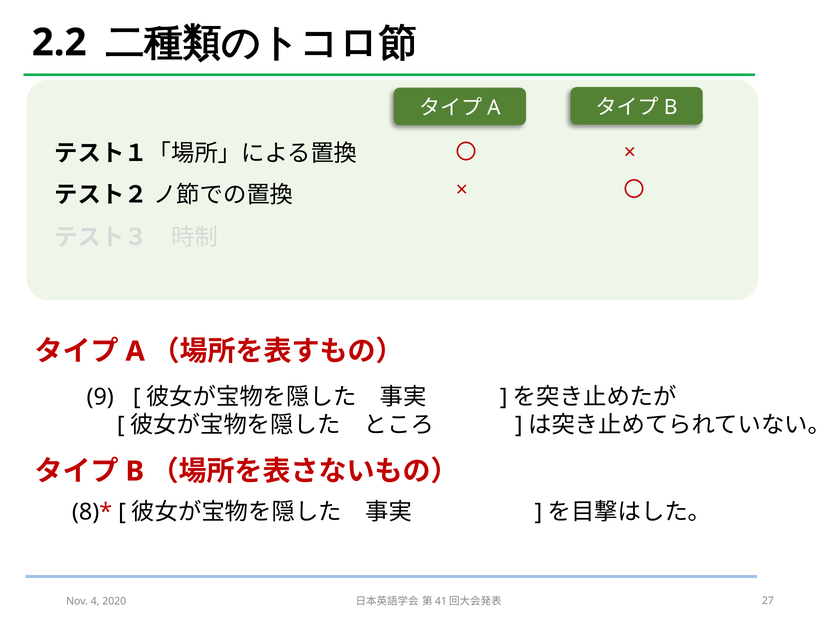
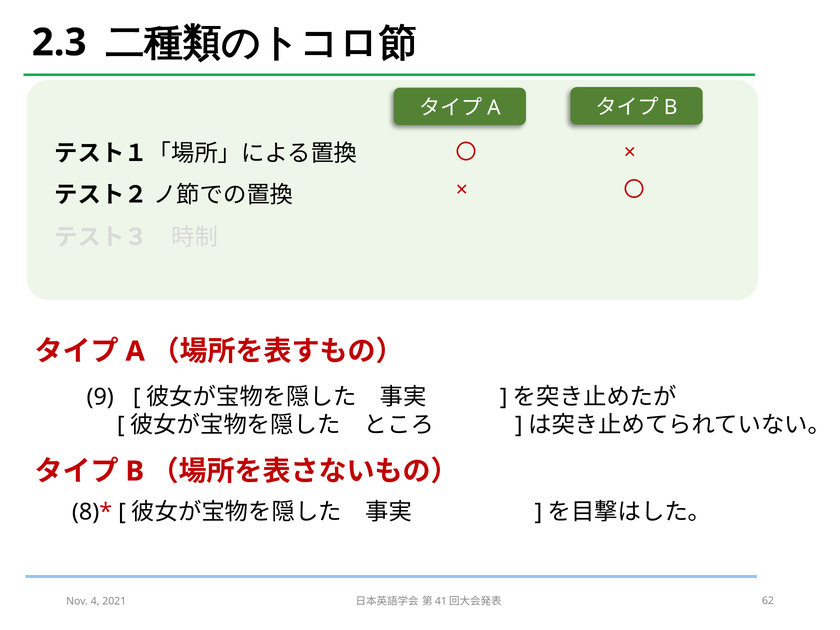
2.2: 2.2 -> 2.3 (59, 43)
2020: 2020 -> 2021 (114, 601)
27: 27 -> 62 (768, 601)
